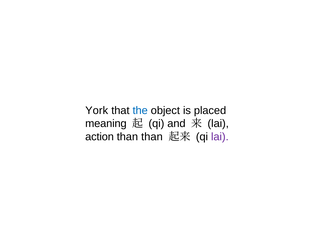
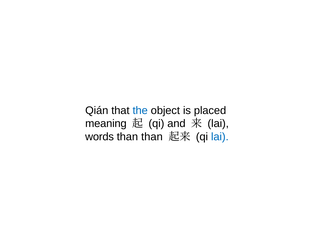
York: York -> Qián (97, 110)
action: action -> words (100, 137)
lai colour: purple -> blue (220, 137)
